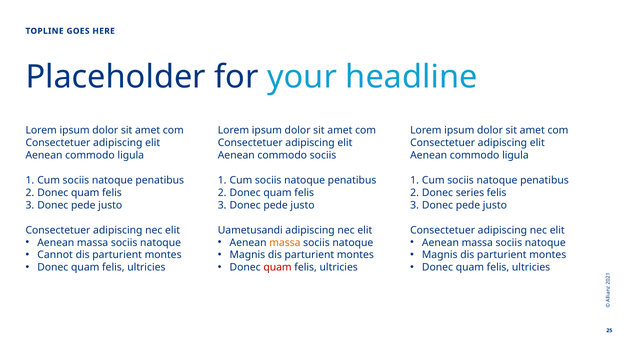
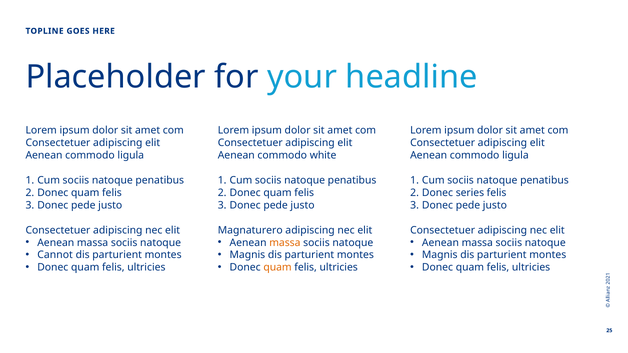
commodo sociis: sociis -> white (323, 156)
Uametusandi: Uametusandi -> Magnaturero (250, 230)
quam colour: red -> orange (278, 268)
